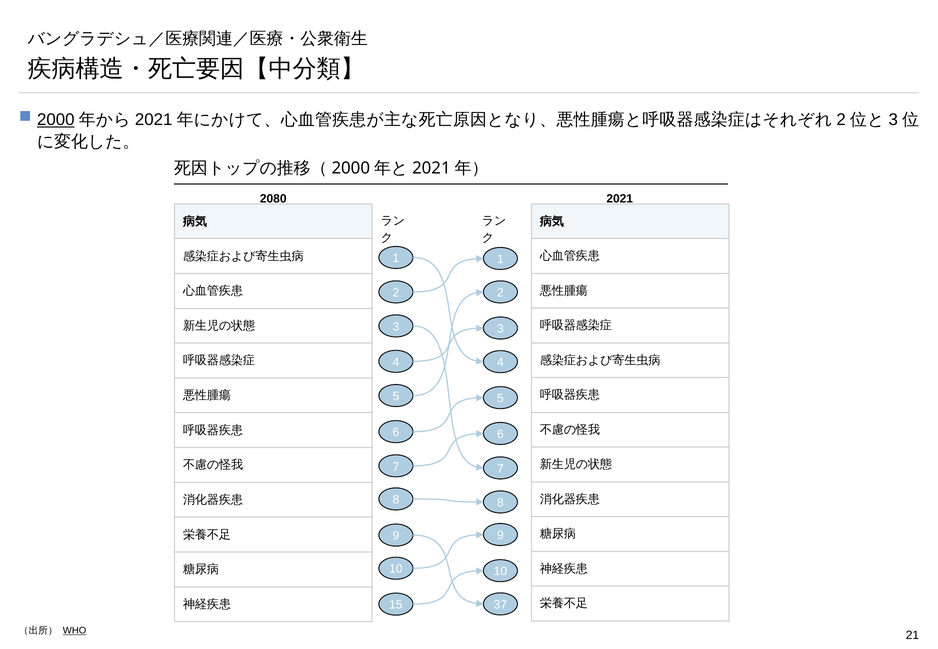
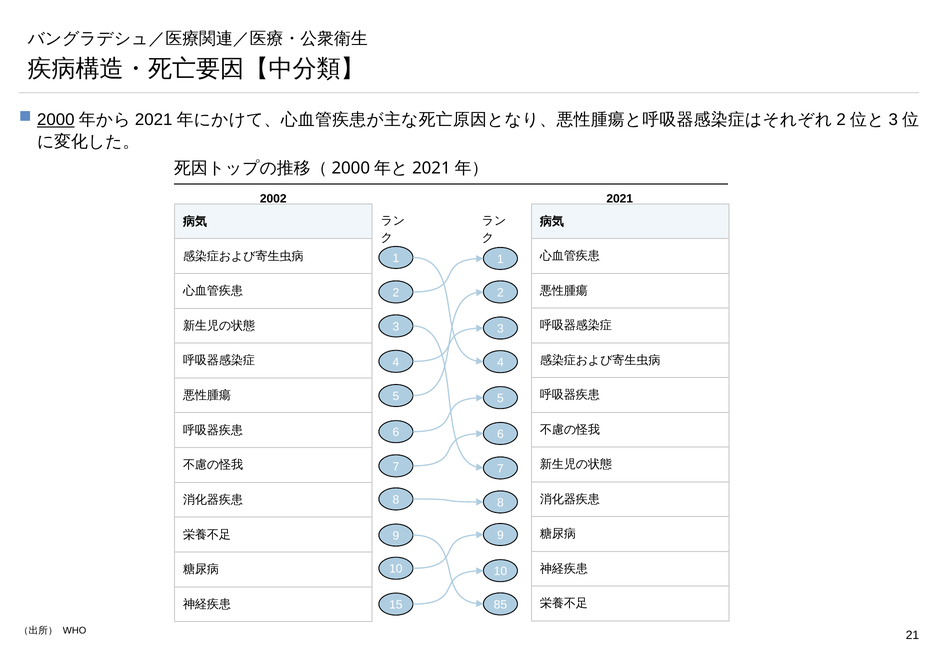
2080: 2080 -> 2002 (273, 199)
37: 37 -> 85 (500, 605)
WHO underline: present -> none (75, 631)
